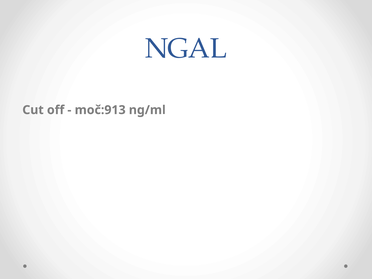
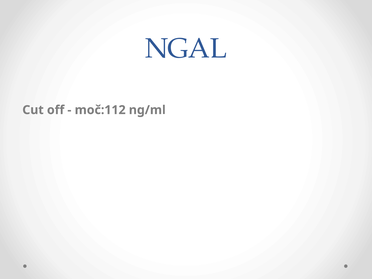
moč:913: moč:913 -> moč:112 (100, 110)
